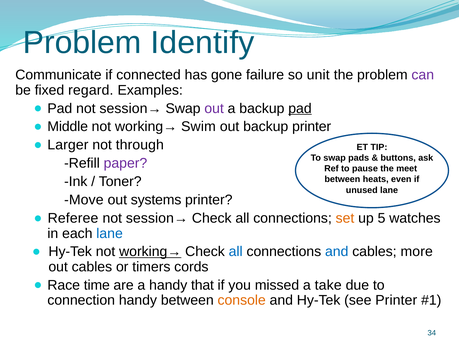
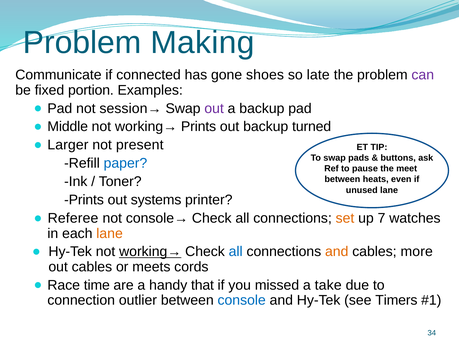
Identify: Identify -> Making (202, 43)
failure: failure -> shoes (265, 75)
unit: unit -> late (318, 75)
regard: regard -> portion (91, 90)
pad underline: present -> none (300, 108)
working→ Swim: Swim -> Prints (199, 127)
backup printer: printer -> turned (312, 127)
through: through -> present (140, 145)
paper colour: purple -> blue (125, 163)
Move: Move -> Prints (84, 200)
session→: session→ -> console→ (157, 218)
5: 5 -> 7 (382, 218)
lane colour: blue -> orange (110, 234)
and colour: blue -> orange (337, 252)
timers: timers -> meets (151, 267)
connection handy: handy -> outlier (138, 300)
console colour: orange -> blue (242, 300)
see Printer: Printer -> Timers (396, 300)
